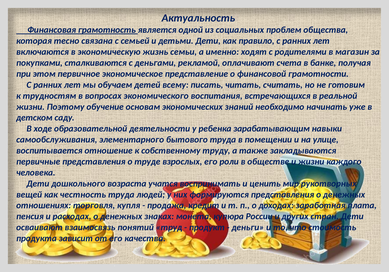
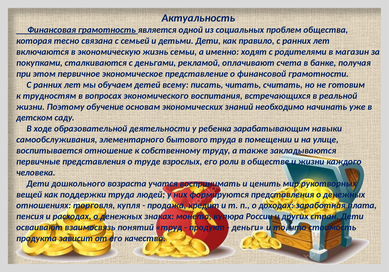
честность: честность -> поддержки (83, 195)
